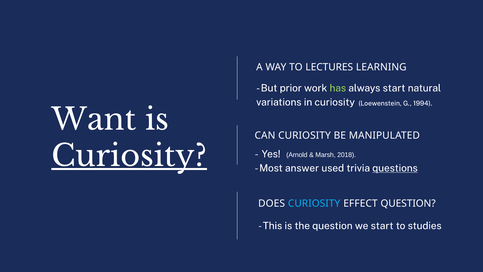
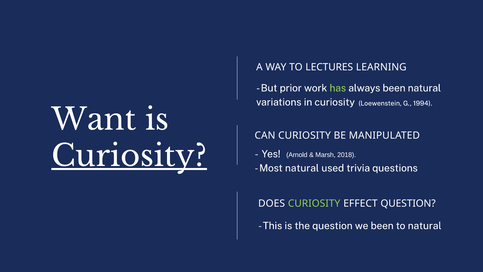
always start: start -> been (394, 88)
Most answer: answer -> natural (302, 168)
questions underline: present -> none (395, 168)
CURIOSITY colour: light blue -> light green (314, 203)
we start: start -> been (382, 226)
to studies: studies -> natural (425, 226)
